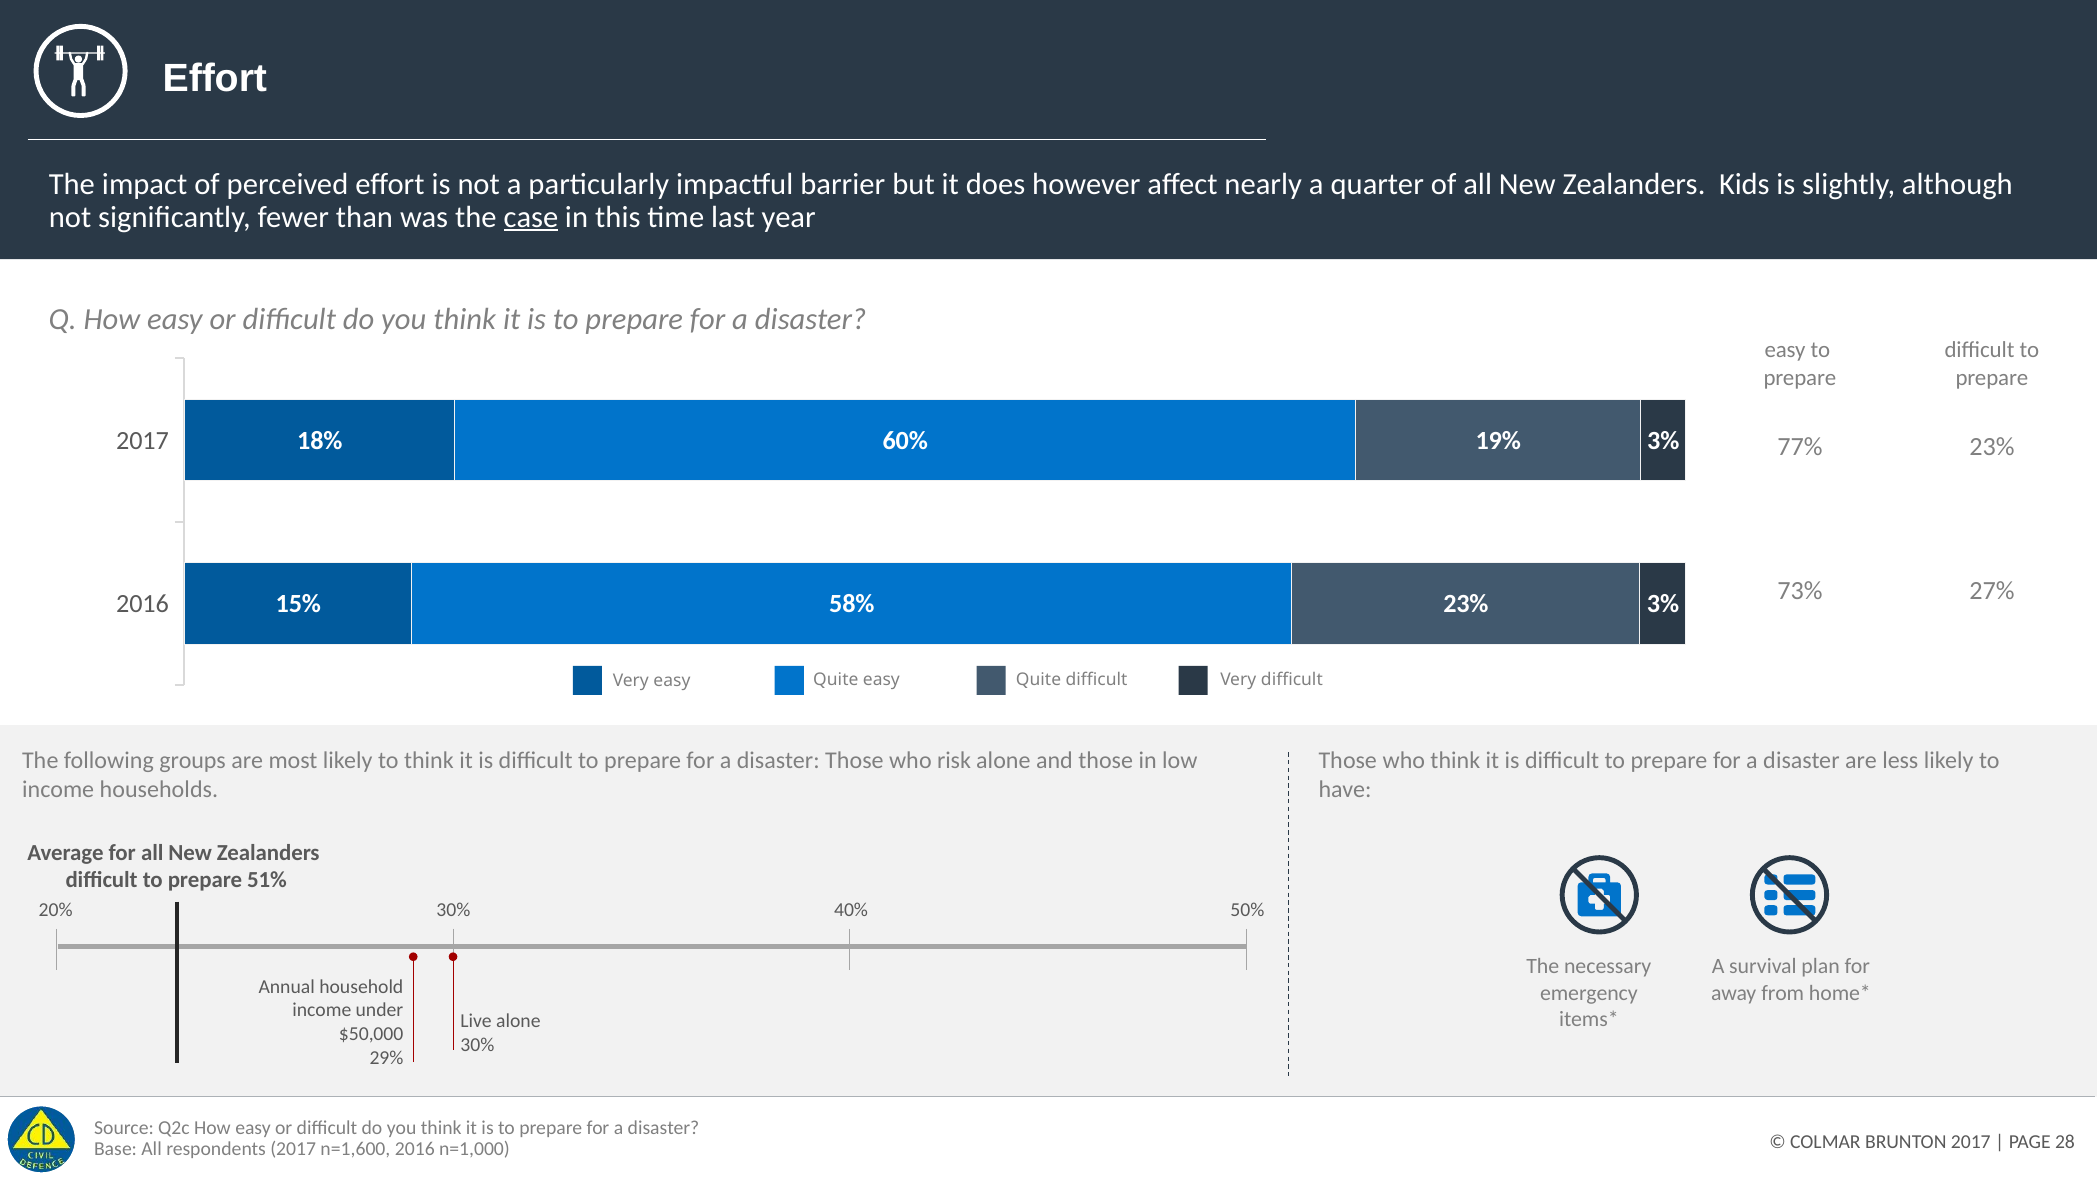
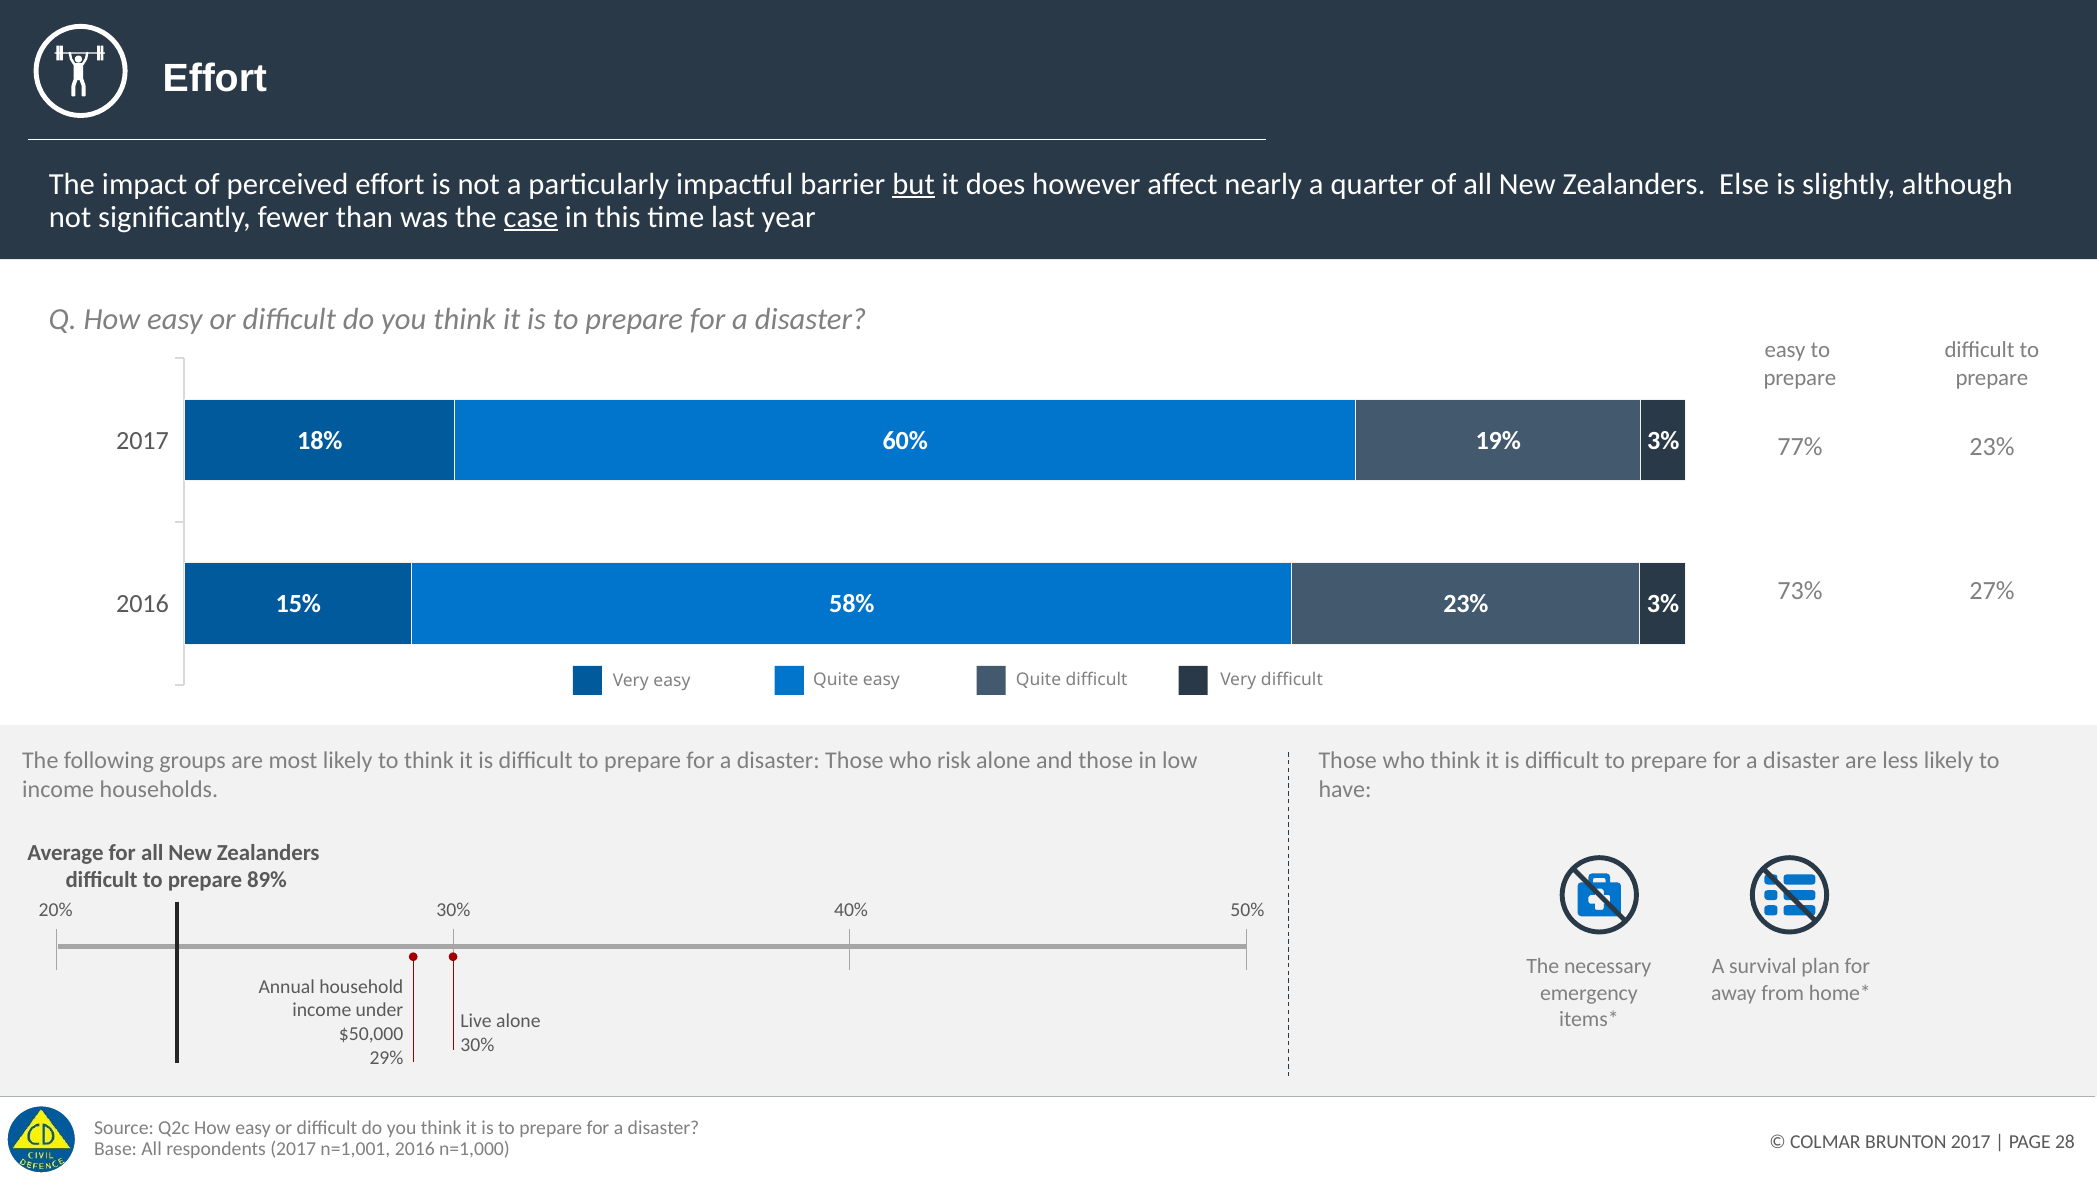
but underline: none -> present (914, 184)
Kids: Kids -> Else (1744, 184)
51%: 51% -> 89% (267, 880)
n=1,600: n=1,600 -> n=1,001 (355, 1149)
